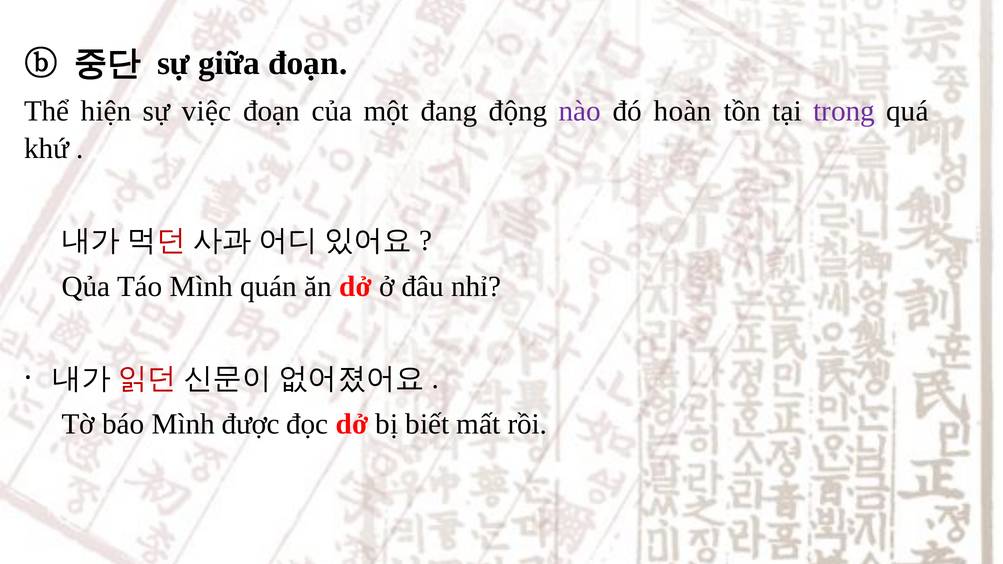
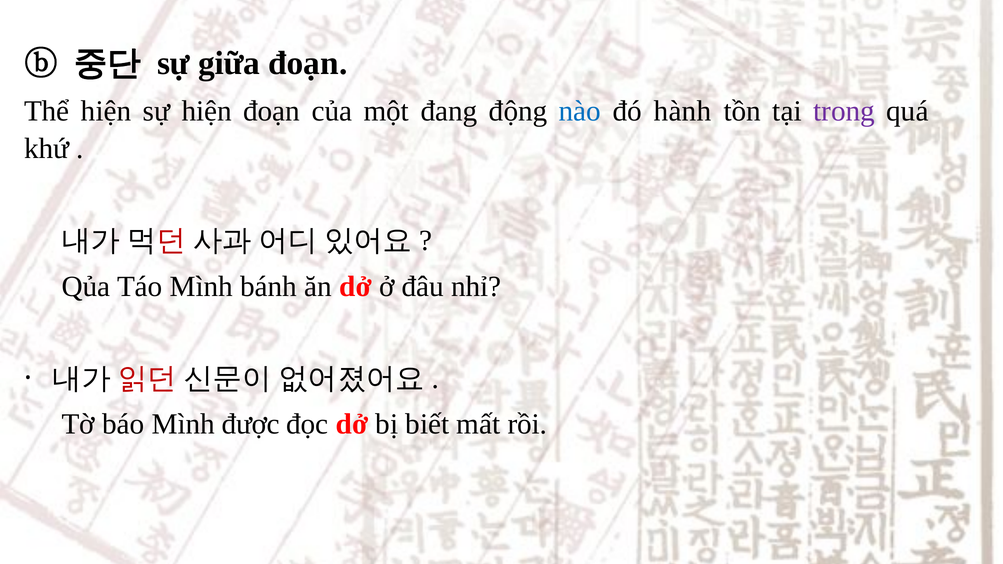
sự việc: việc -> hiện (207, 111)
nào colour: purple -> blue (580, 111)
hoàn: hoàn -> hành (683, 111)
quán: quán -> bánh (269, 287)
